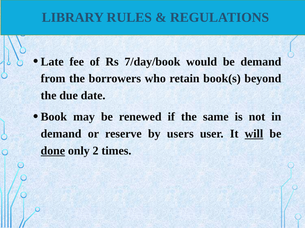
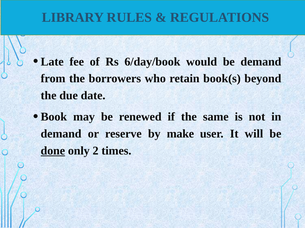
7/day/book: 7/day/book -> 6/day/book (152, 62)
users: users -> make (180, 134)
will underline: present -> none (254, 134)
